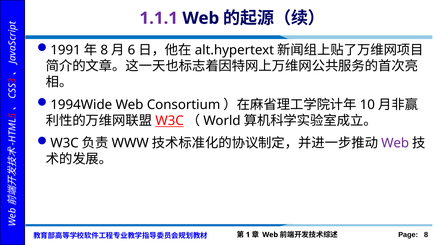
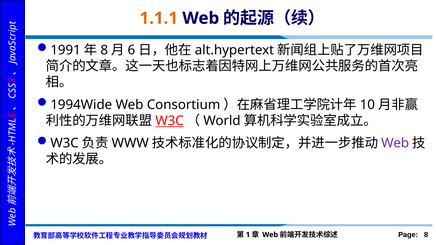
1.1.1 colour: purple -> orange (159, 18)
